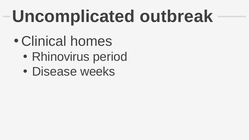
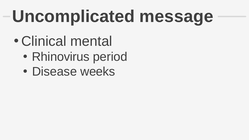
outbreak: outbreak -> message (176, 16)
homes: homes -> mental (91, 41)
